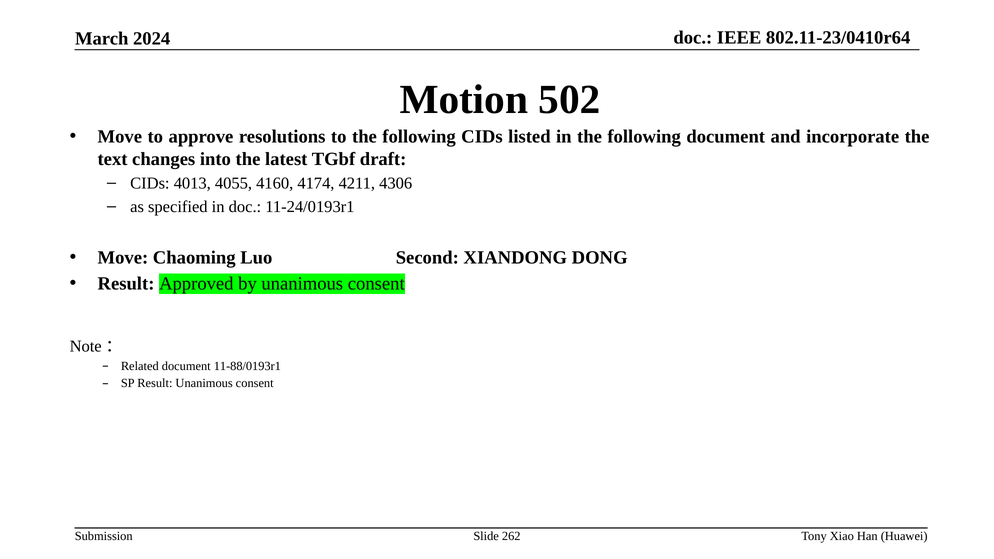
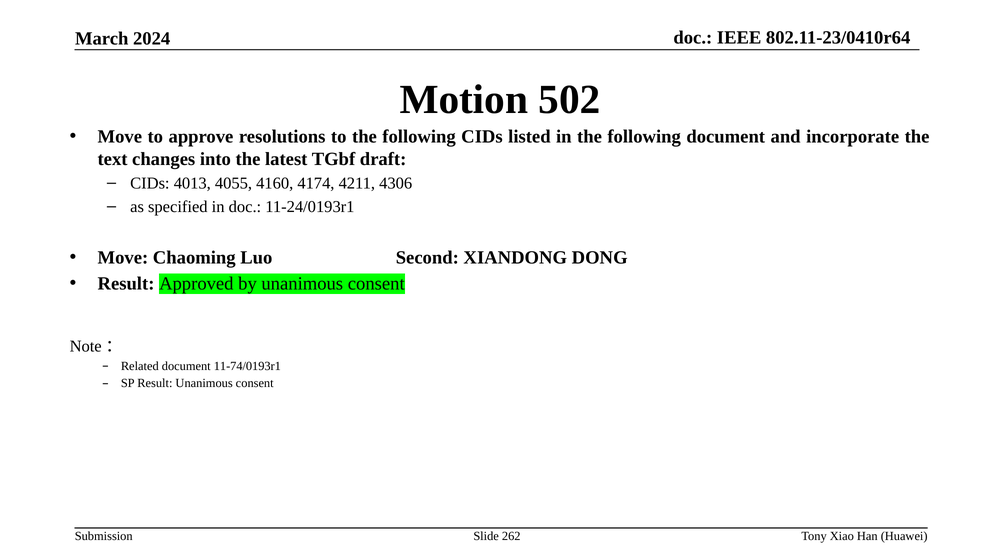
11-88/0193r1: 11-88/0193r1 -> 11-74/0193r1 (247, 366)
